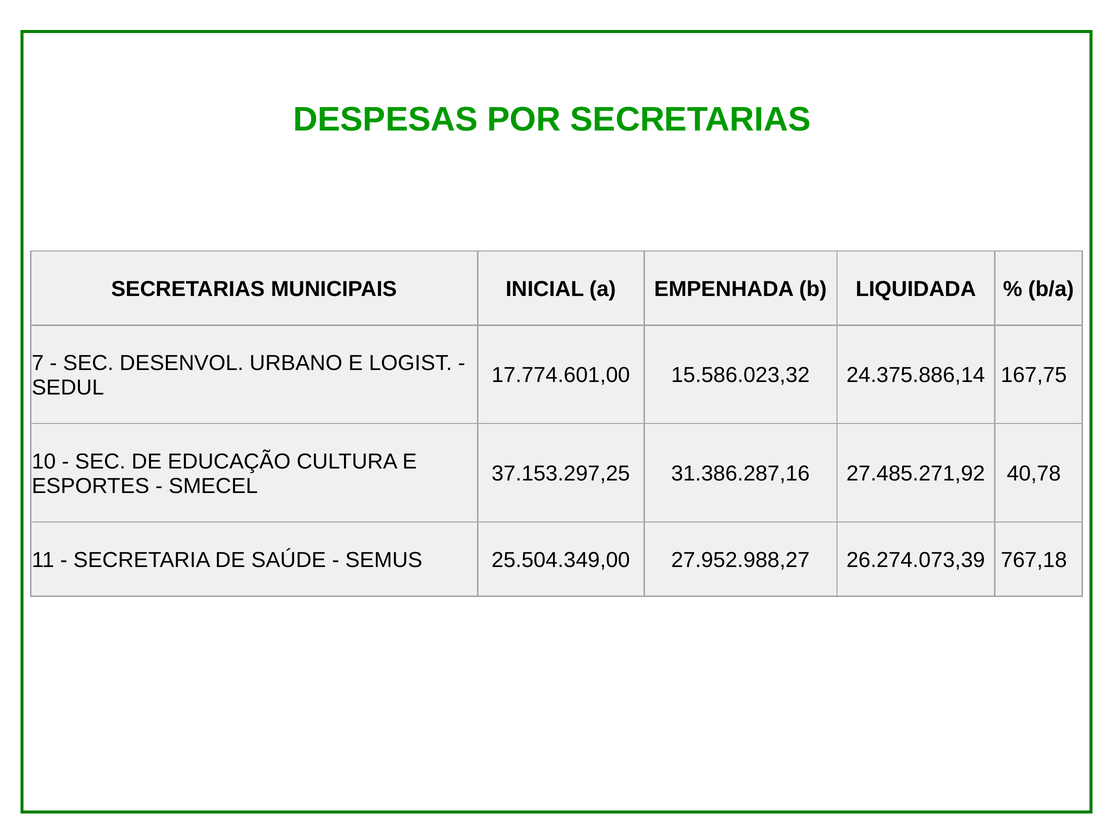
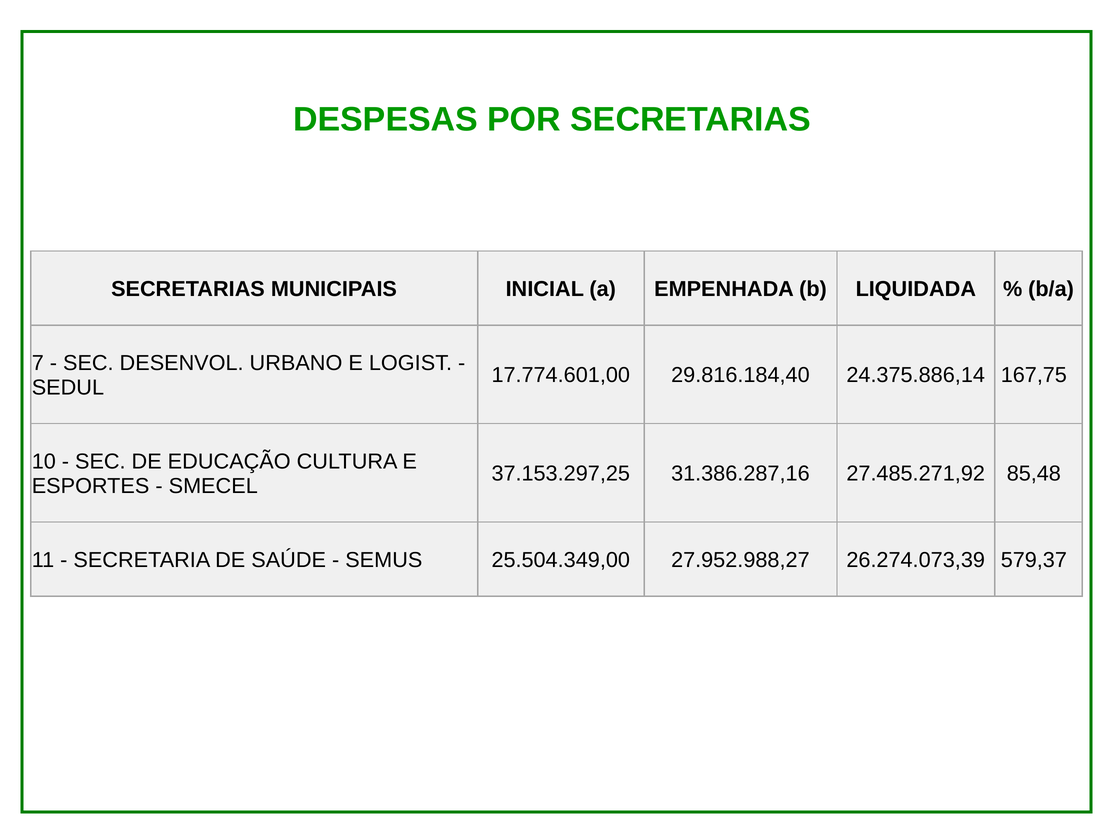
15.586.023,32: 15.586.023,32 -> 29.816.184,40 (740, 375)
40,78: 40,78 -> 85,48 (1034, 474)
767,18: 767,18 -> 579,37 (1034, 560)
